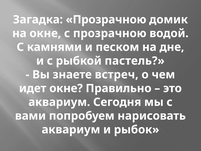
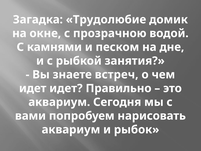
Загадка Прозрачною: Прозрачною -> Трудолюбие (106, 20)
пастель: пастель -> занятия (135, 61)
идет окне: окне -> идет (66, 88)
